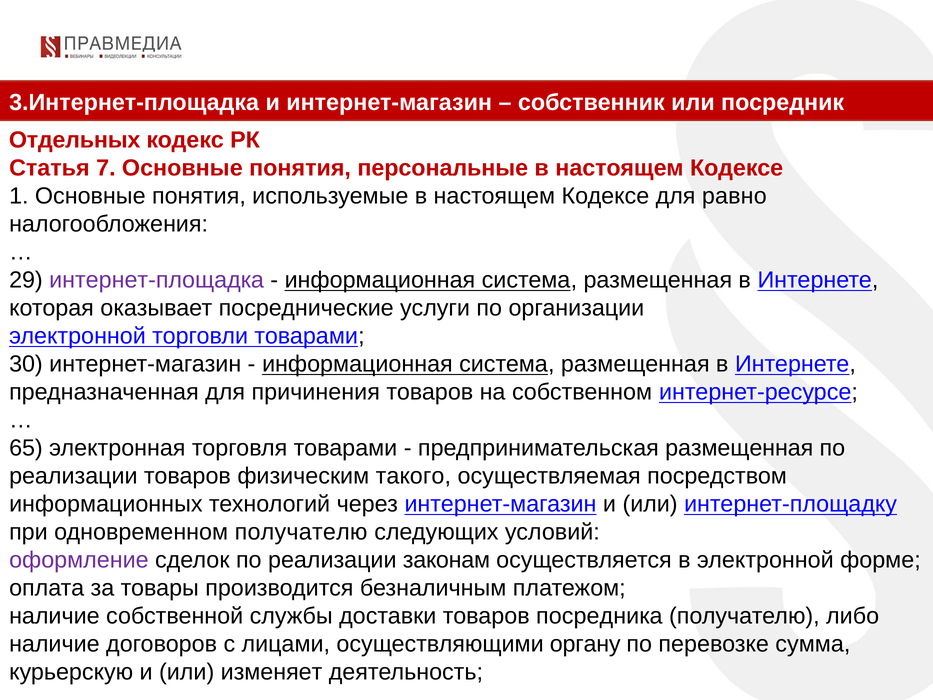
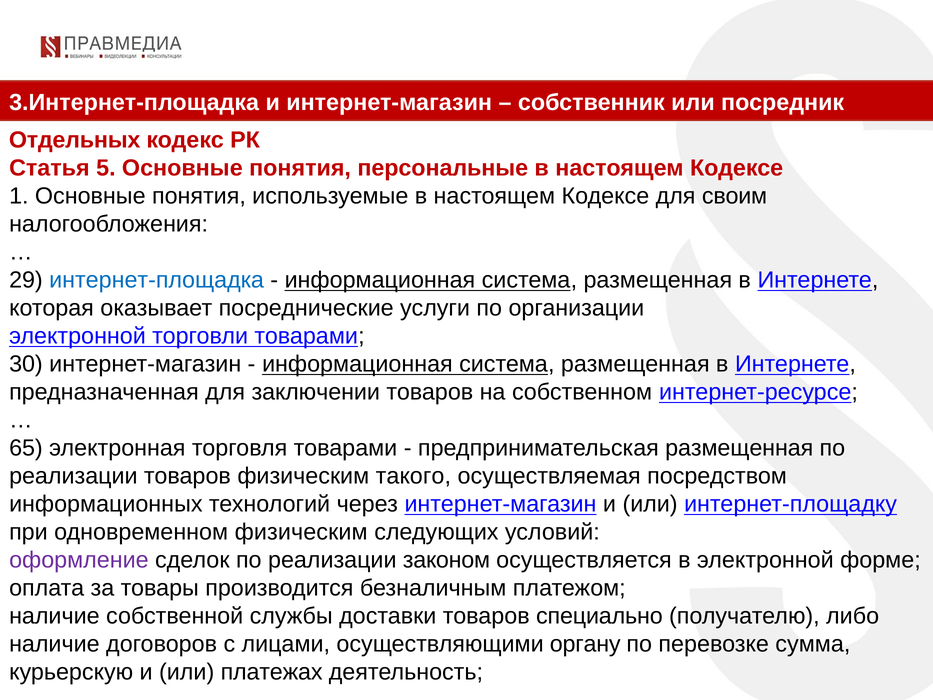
7: 7 -> 5 (106, 168)
равно: равно -> своим (735, 196)
интернет-площадка colour: purple -> blue (157, 280)
причинения: причинения -> заключении (316, 392)
одновременном получателю: получателю -> физическим (301, 532)
законам: законам -> законом (446, 560)
посредника: посредника -> специально (599, 616)
изменяет: изменяет -> платежах (272, 672)
